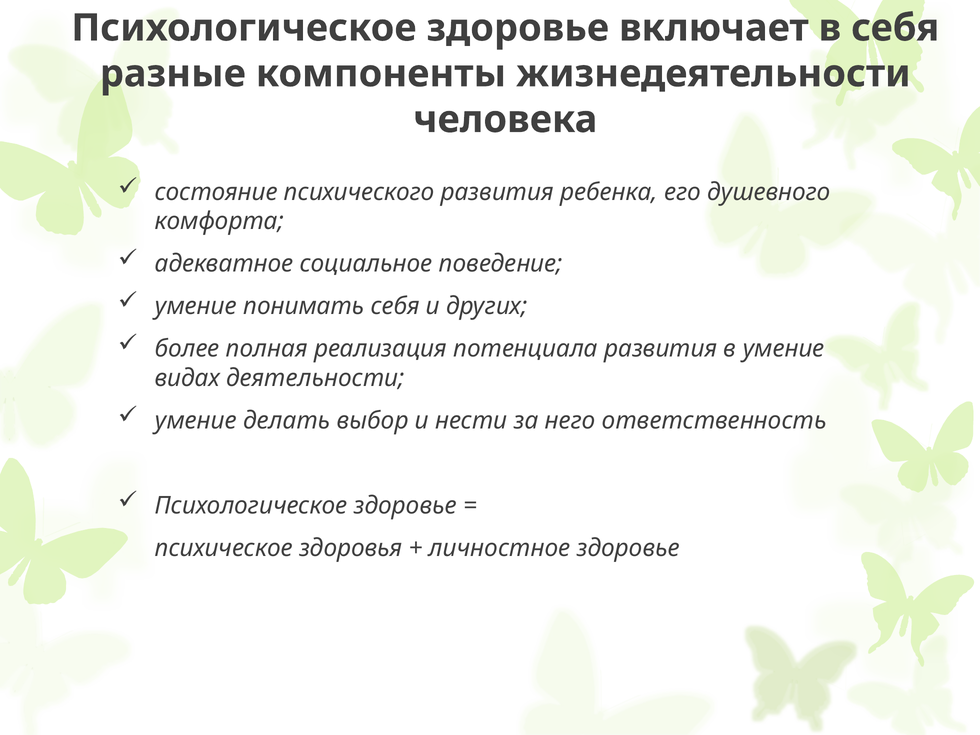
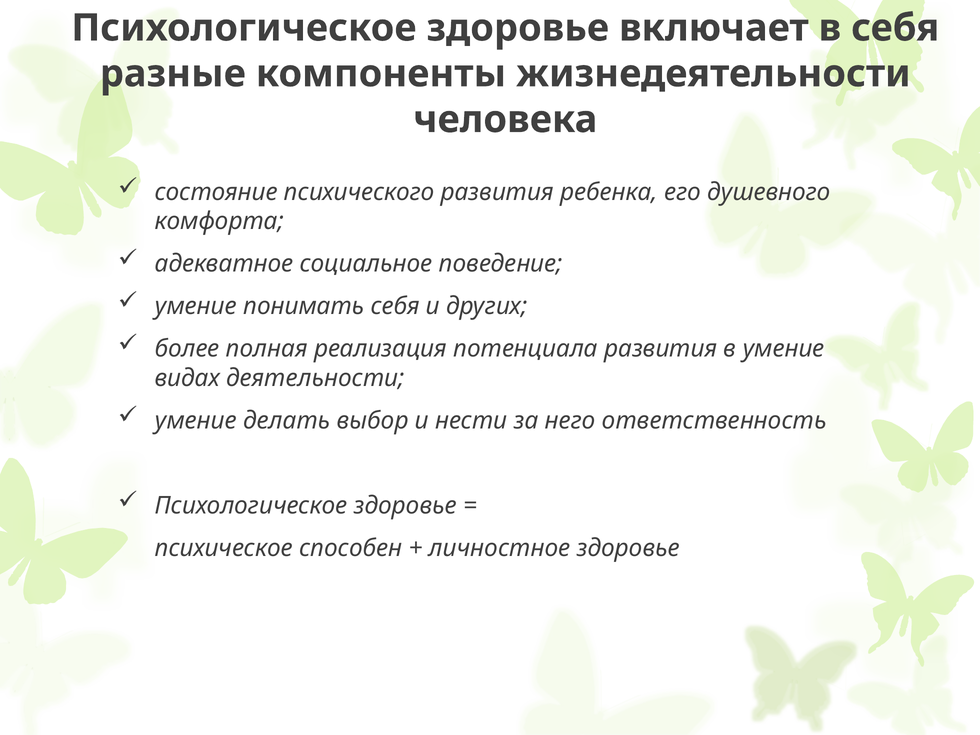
здоровья: здоровья -> способен (351, 548)
